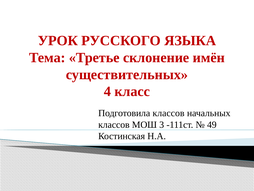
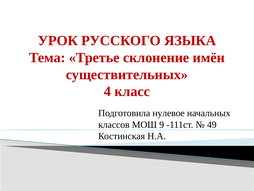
Подготовила классов: классов -> нулевое (169, 113)
3: 3 -> 9 (162, 124)
